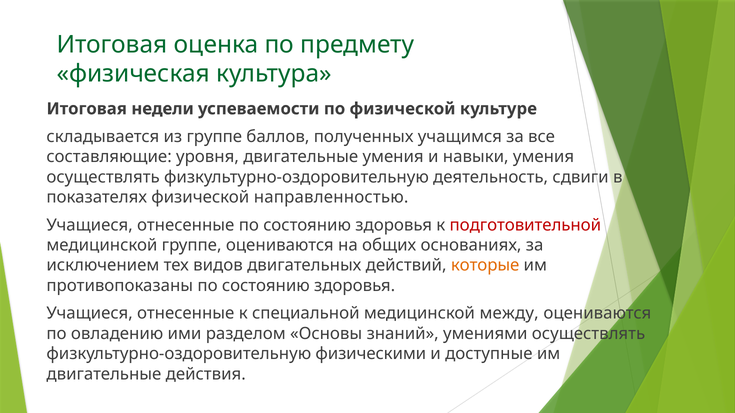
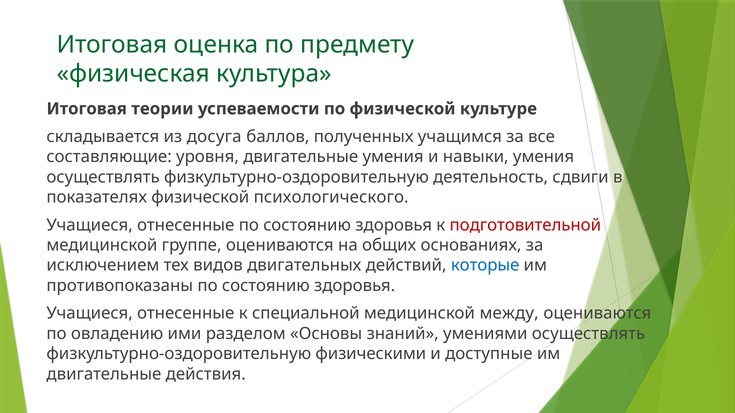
недели: недели -> теории (162, 109)
из группе: группе -> досуга (214, 137)
направленностью: направленностью -> психологического (331, 197)
которые colour: orange -> blue (485, 266)
